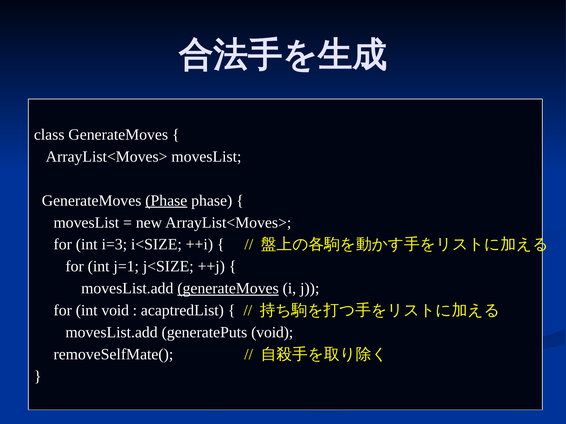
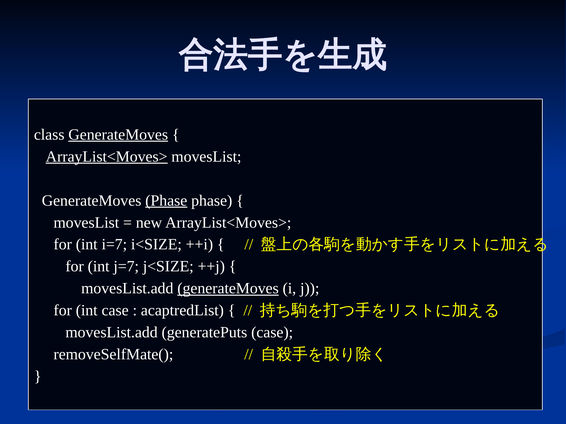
GenerateMoves underline: none -> present (118, 135)
ArrayList<Moves> underline: none -> present (107, 157)
i=3: i=3 -> i=7 (114, 245)
j=1: j=1 -> j=7 (126, 267)
int void: void -> case (115, 311)
generatePuts void: void -> case (272, 333)
